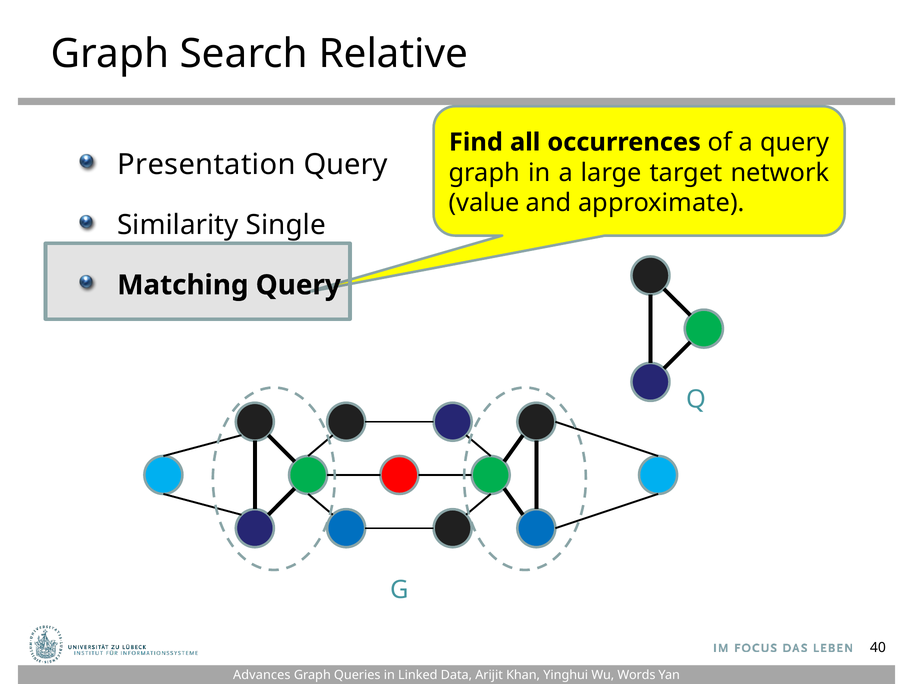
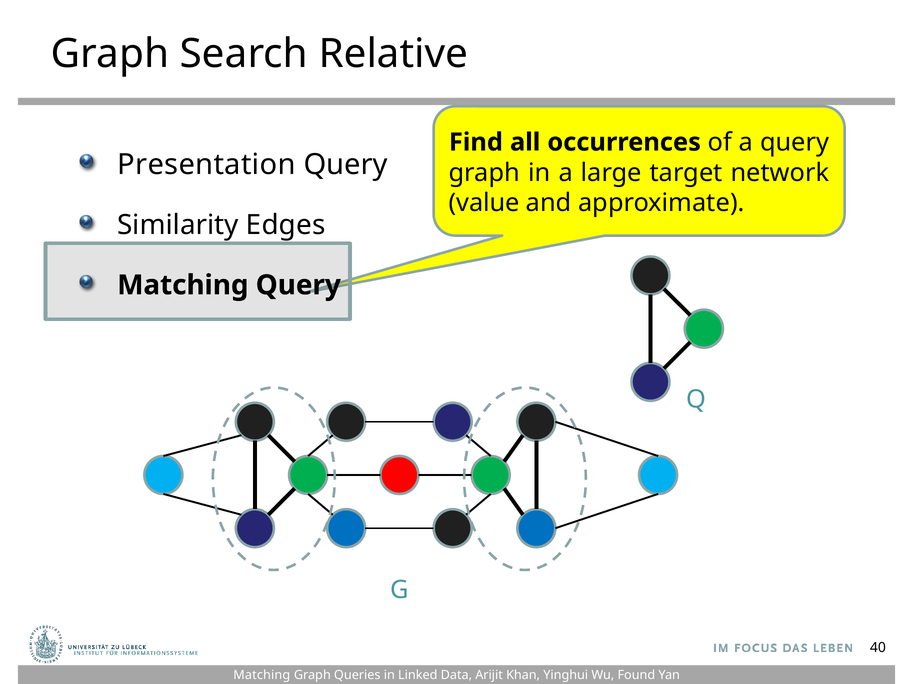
Single: Single -> Edges (286, 225)
Advances: Advances -> Matching (262, 676)
Words: Words -> Found (636, 676)
